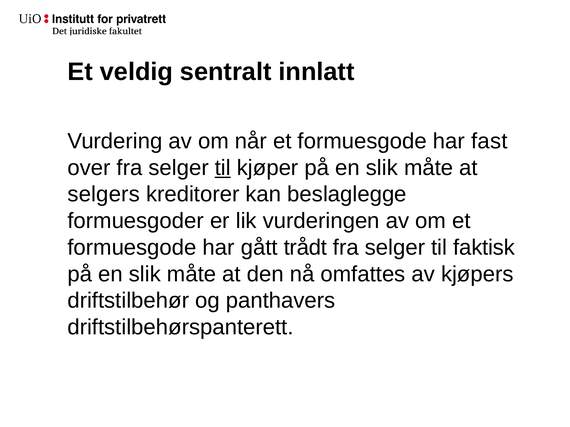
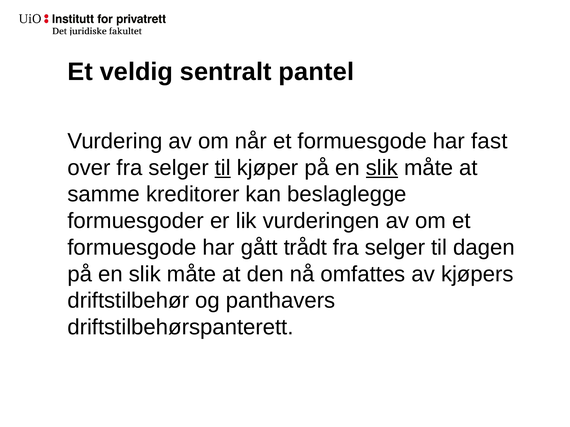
innlatt: innlatt -> pantel (316, 72)
slik underline: none -> present (382, 168)
selgers: selgers -> samme (104, 195)
faktisk: faktisk -> dagen (484, 248)
